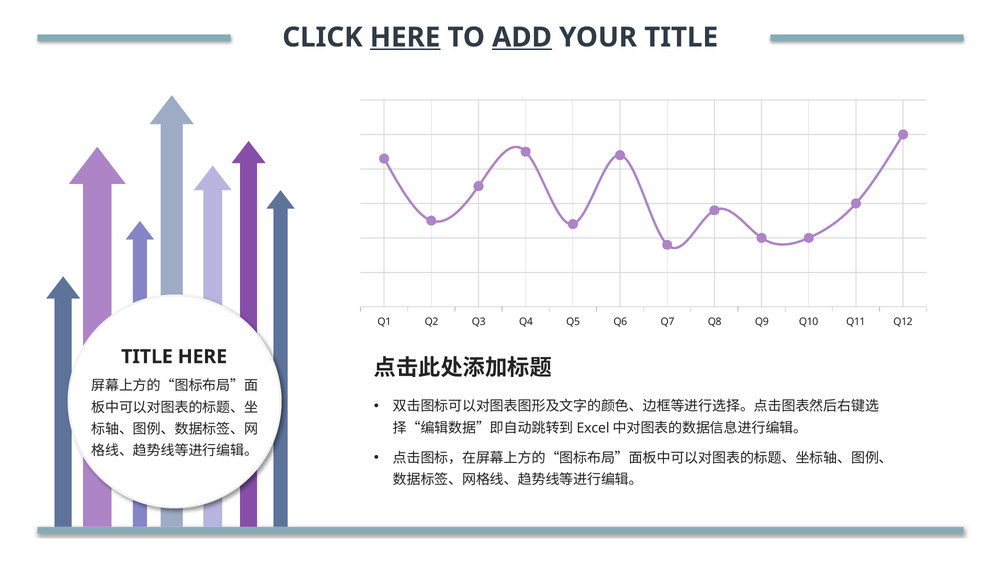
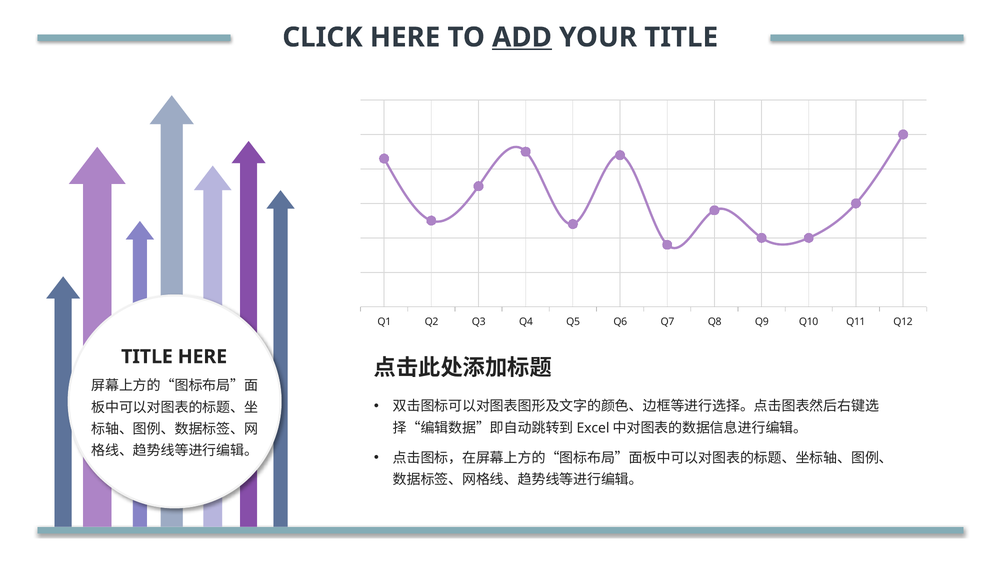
HERE underline: present -> none (405, 37)
